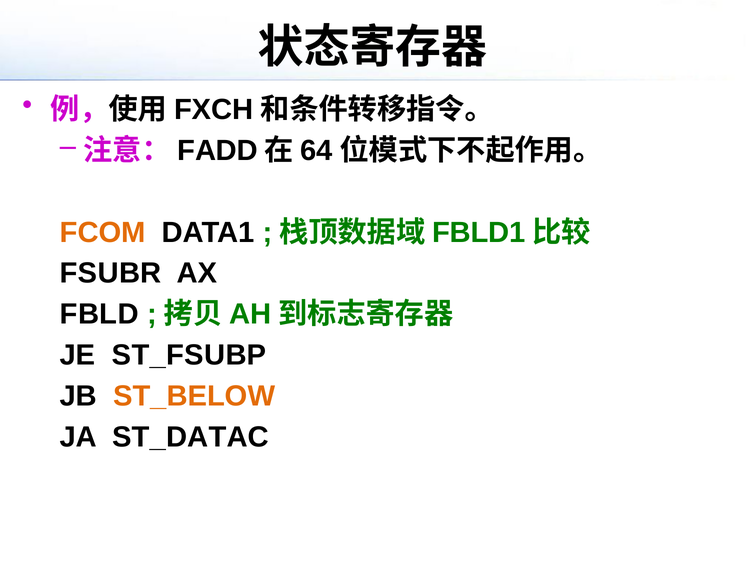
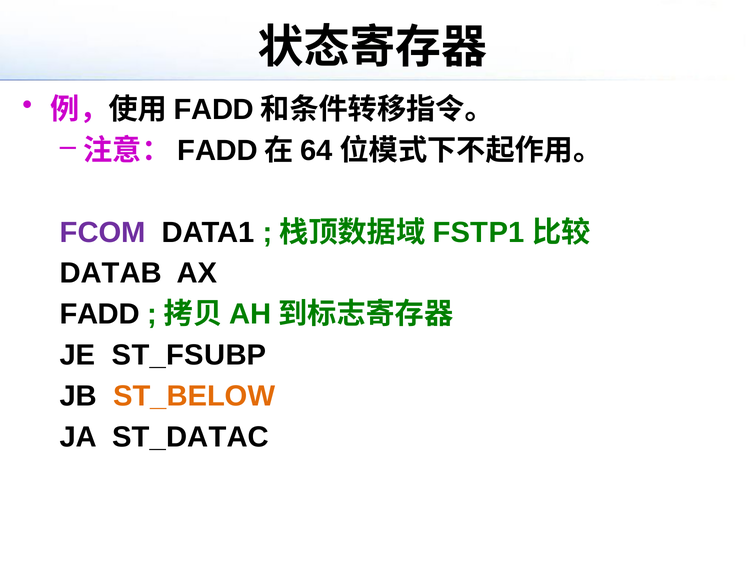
FXCH: FXCH -> FADD (214, 110)
FCOM colour: orange -> purple (103, 233)
FBLD1: FBLD1 -> FSTP1 (479, 233)
FSUBR: FSUBR -> DATAB (111, 273)
FBLD: FBLD -> FADD (100, 314)
